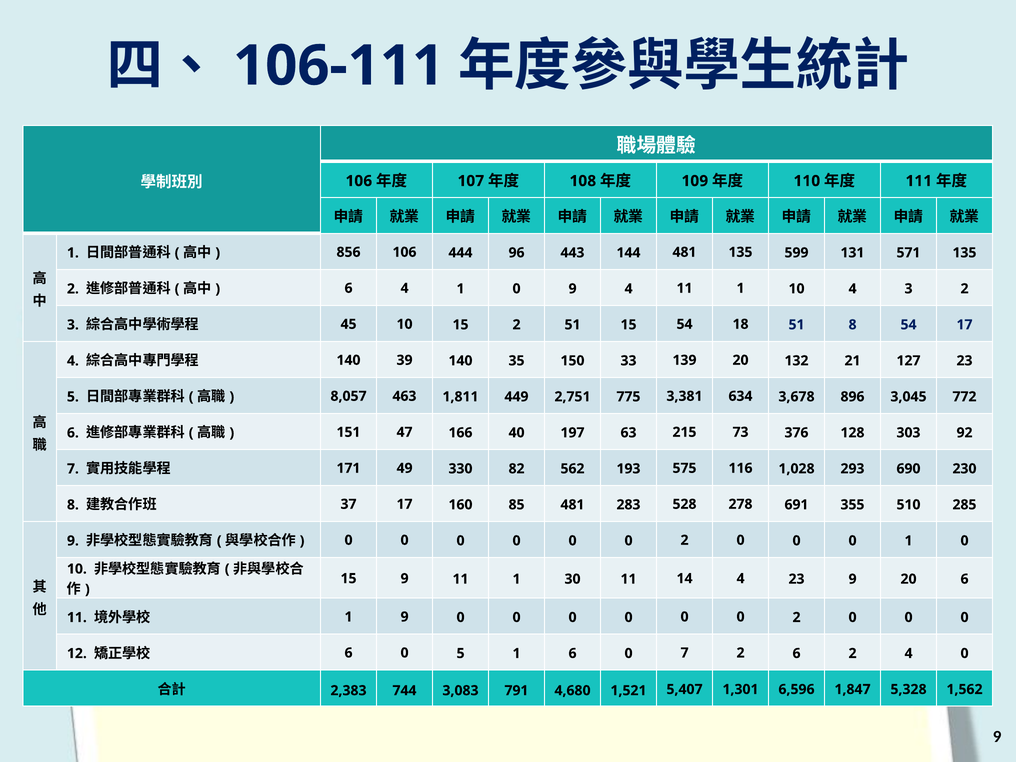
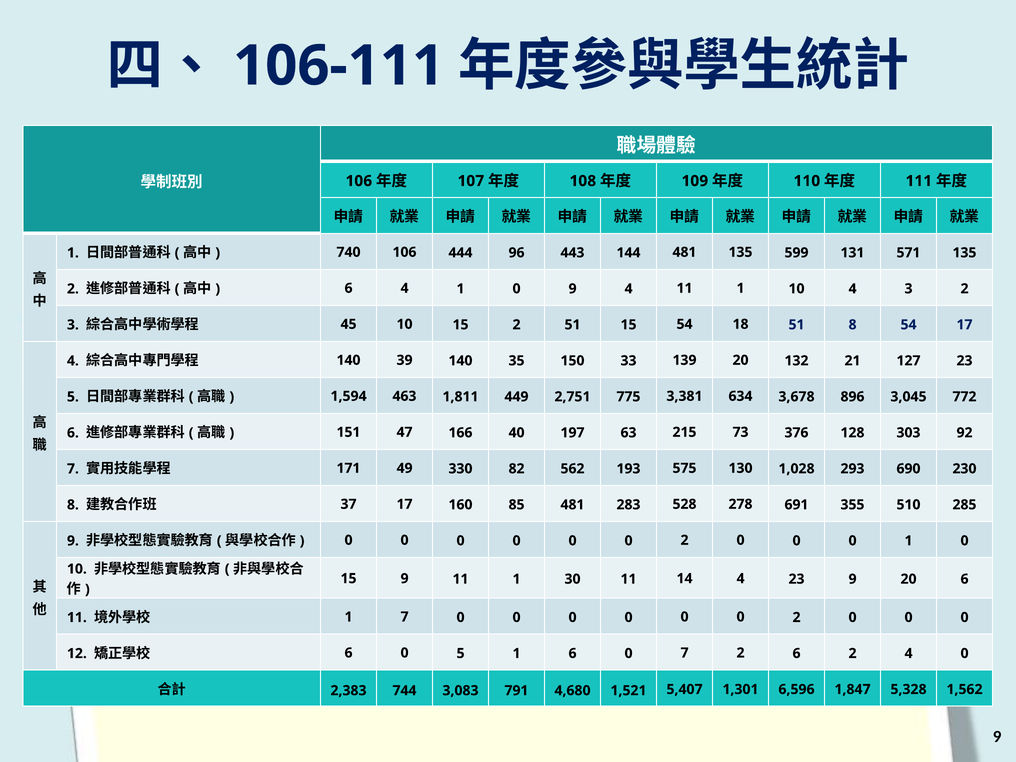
856: 856 -> 740 (349, 252)
8,057: 8,057 -> 1,594 (349, 396)
116: 116 -> 130 (741, 468)
1 9: 9 -> 7 (405, 617)
